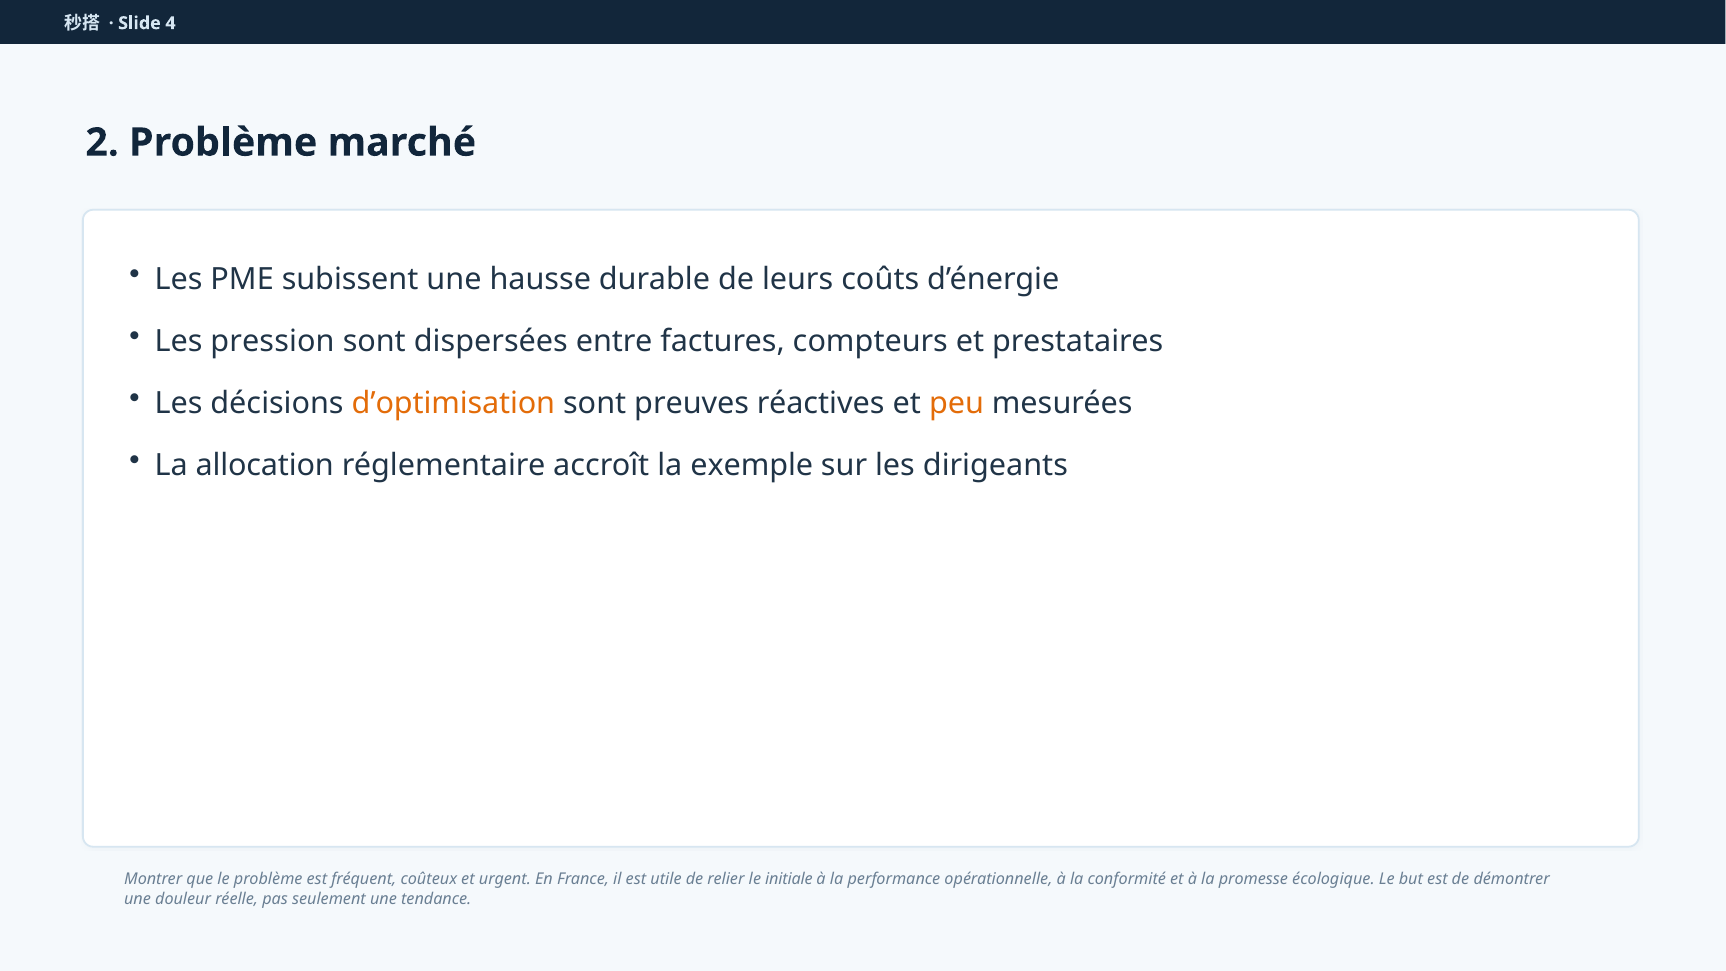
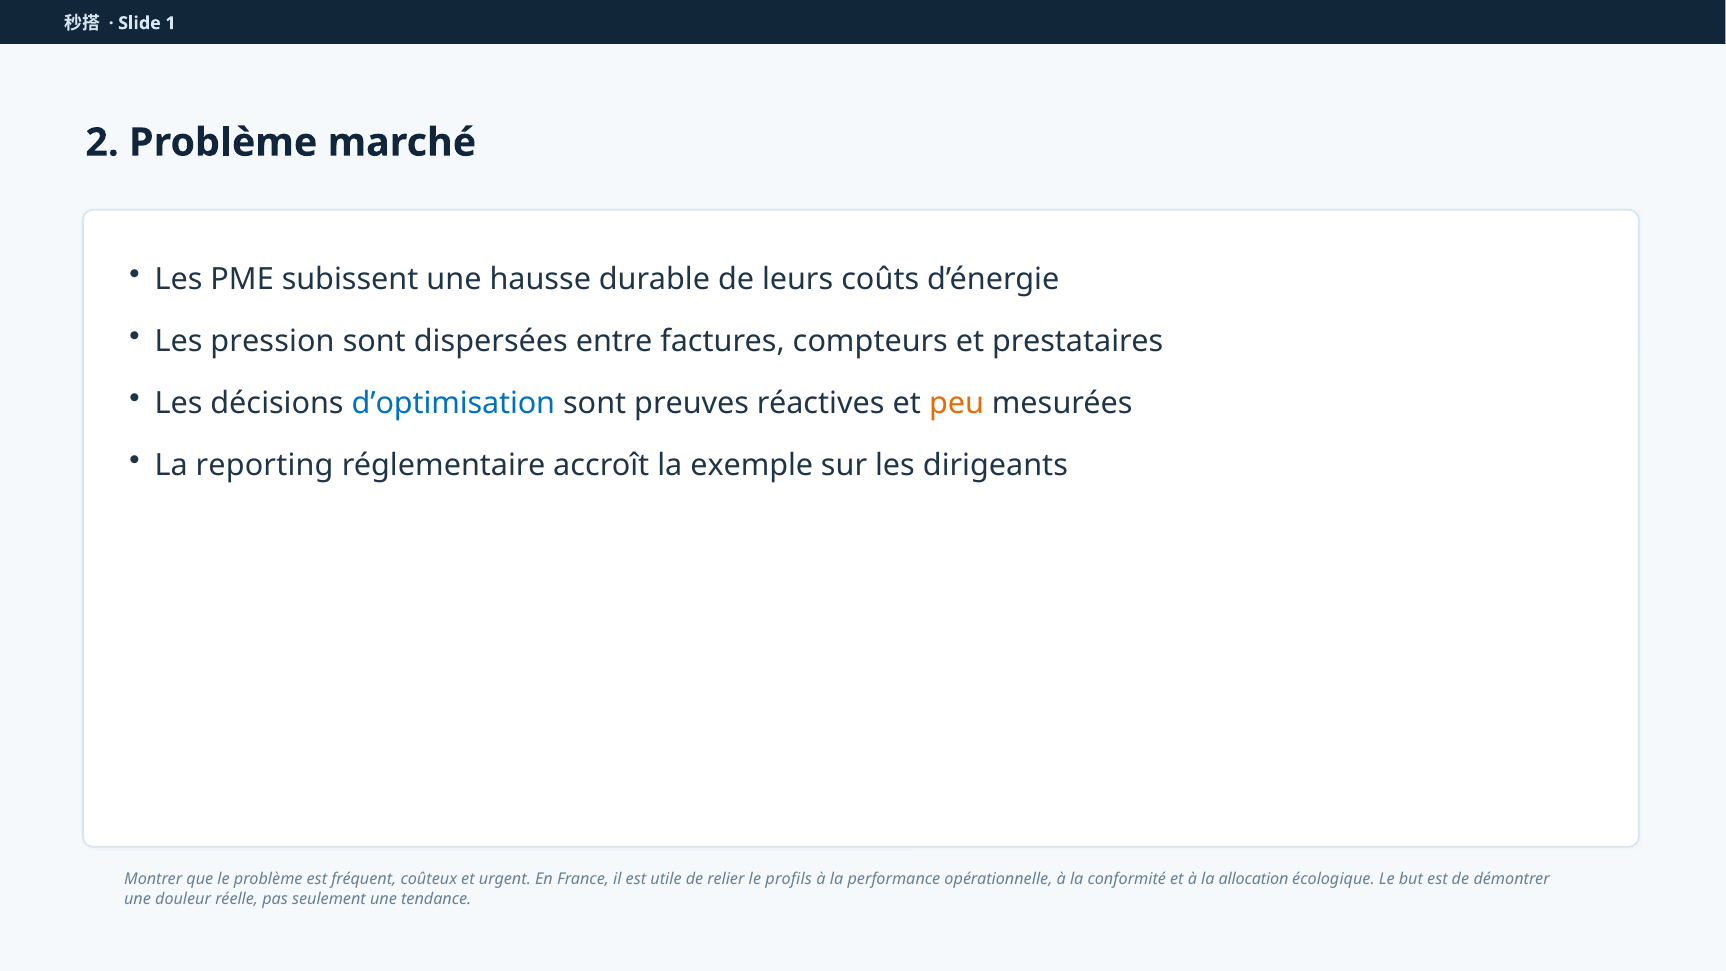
4: 4 -> 1 (170, 23)
d’optimisation colour: orange -> blue (453, 403)
allocation: allocation -> reporting (265, 465)
initiale: initiale -> profils (789, 879)
promesse: promesse -> allocation (1253, 879)
